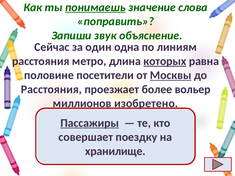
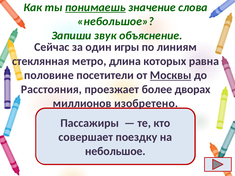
поправить: поправить -> небольшое (116, 21)
одна: одна -> игры (127, 47)
расстояния: расстояния -> стеклянная (41, 61)
которых underline: present -> none (165, 61)
вольер: вольер -> дворах (193, 89)
Пассажиры underline: present -> none (90, 123)
хранилище: хранилище -> небольшое (115, 151)
